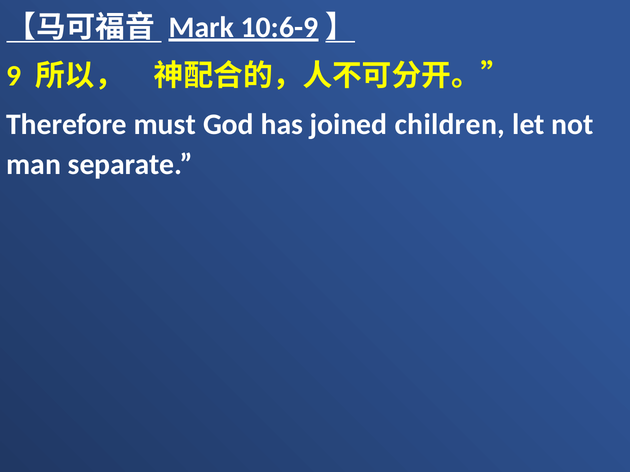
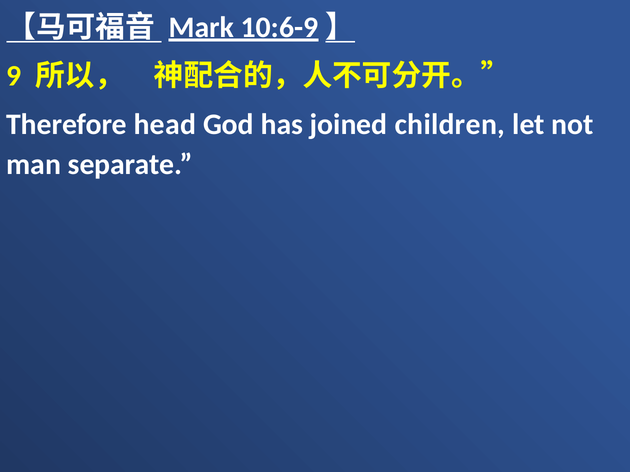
must: must -> head (165, 125)
